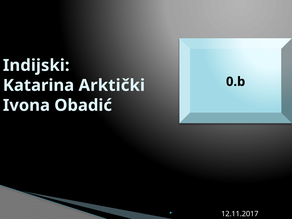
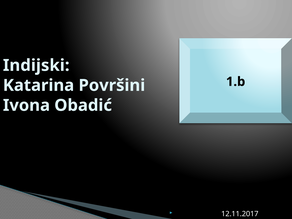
0.b: 0.b -> 1.b (236, 82)
Arktički: Arktički -> Površini (112, 85)
